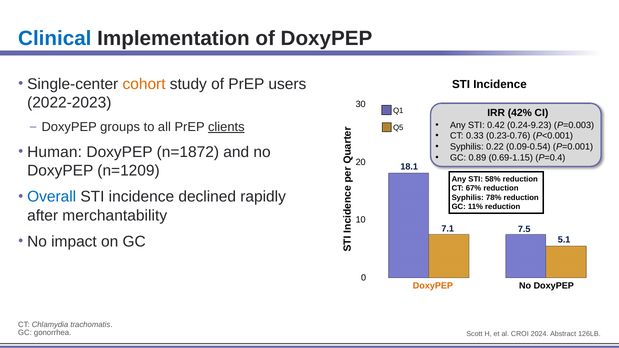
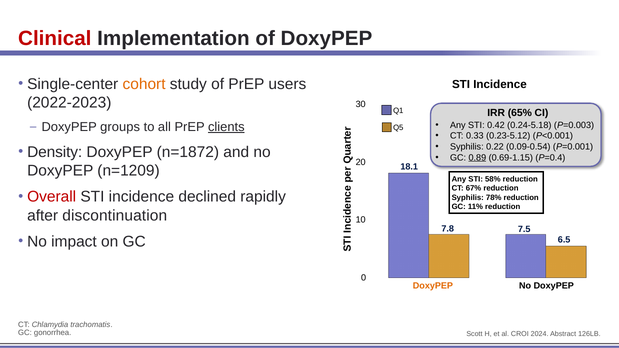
Clinical colour: blue -> red (55, 39)
42%: 42% -> 65% (520, 113)
0.24-9.23: 0.24-9.23 -> 0.24-5.18 (529, 125)
0.23-0.76: 0.23-0.76 -> 0.23-5.12 (508, 136)
Human: Human -> Density (55, 152)
0.89 underline: none -> present (477, 158)
Overall colour: blue -> red (52, 197)
merchantability: merchantability -> discontinuation (115, 216)
7.1: 7.1 -> 7.8 (448, 229)
5.1: 5.1 -> 6.5 (564, 240)
